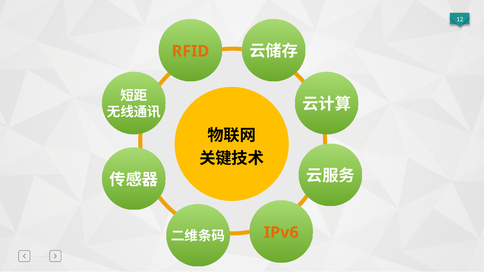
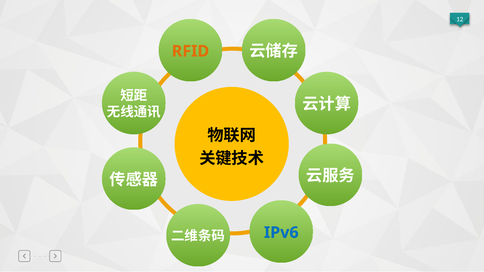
IPv6 colour: orange -> blue (281, 233)
